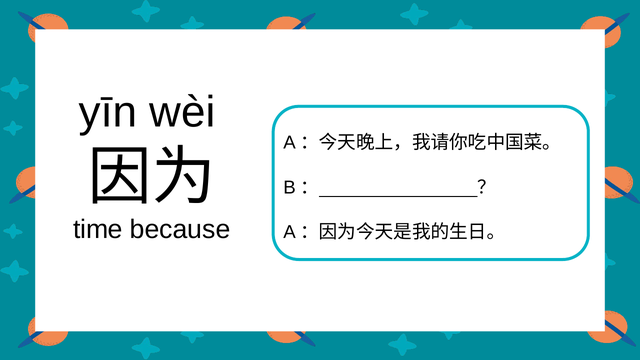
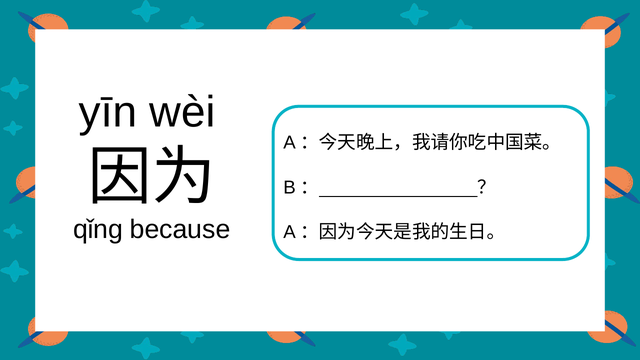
time: time -> qǐng (98, 229)
